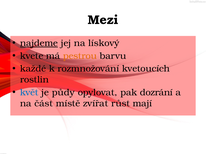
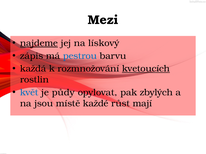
kvete: kvete -> zápis (32, 56)
pestrou colour: orange -> blue (80, 56)
každé: každé -> každá (33, 69)
kvetoucích underline: none -> present (146, 69)
dozrání: dozrání -> zbylých (156, 93)
část: část -> jsou (44, 104)
zvířat: zvířat -> každé (96, 104)
